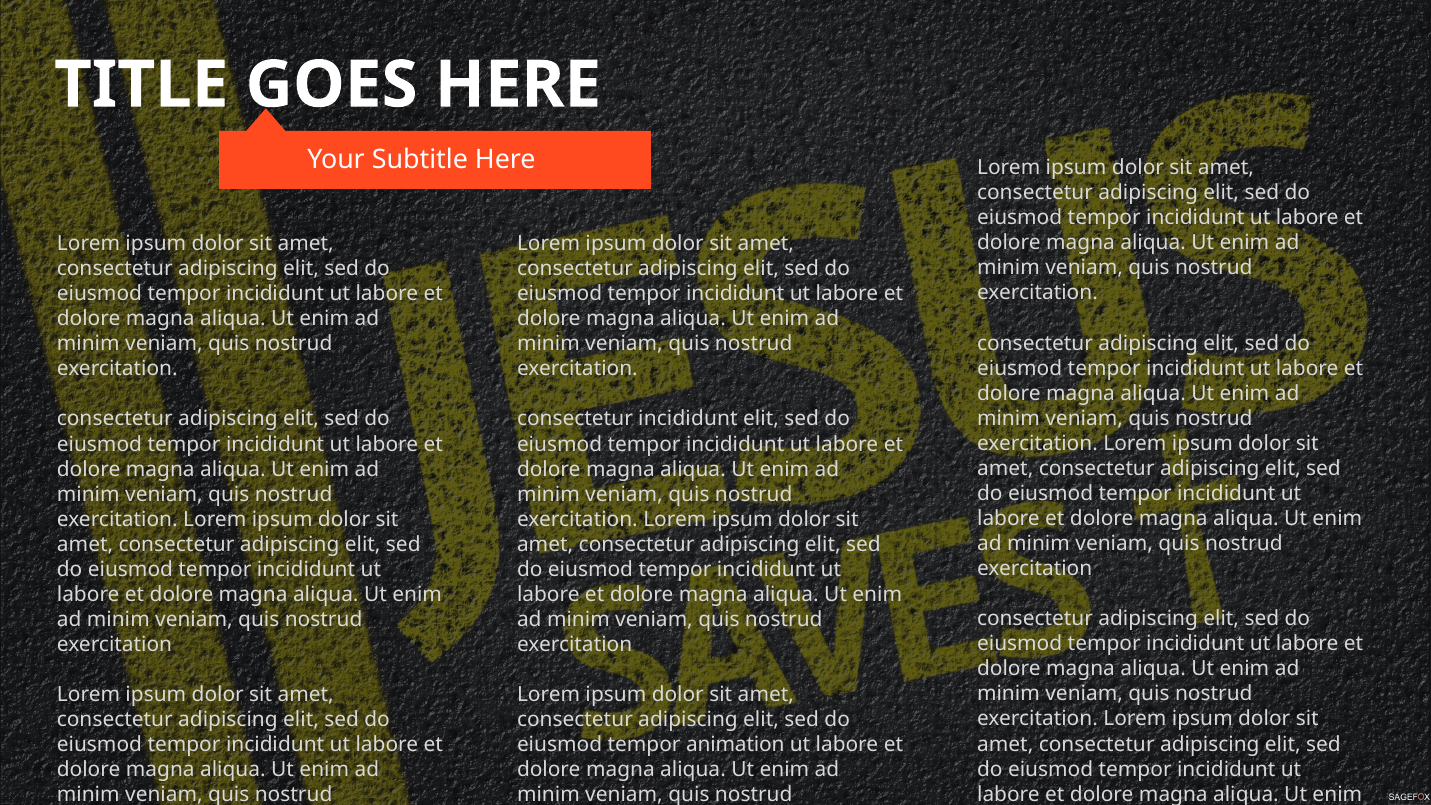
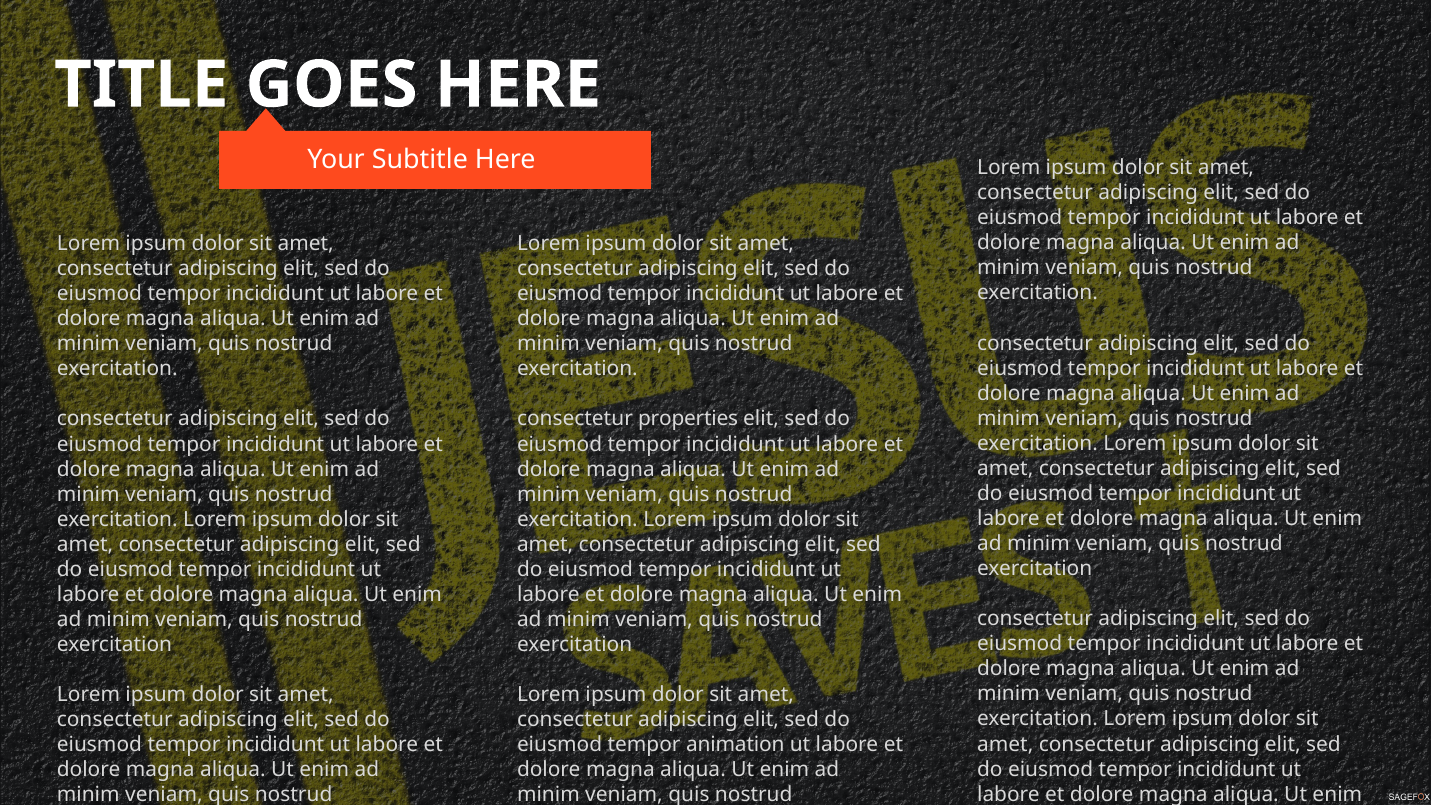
consectetur incididunt: incididunt -> properties (688, 419)
